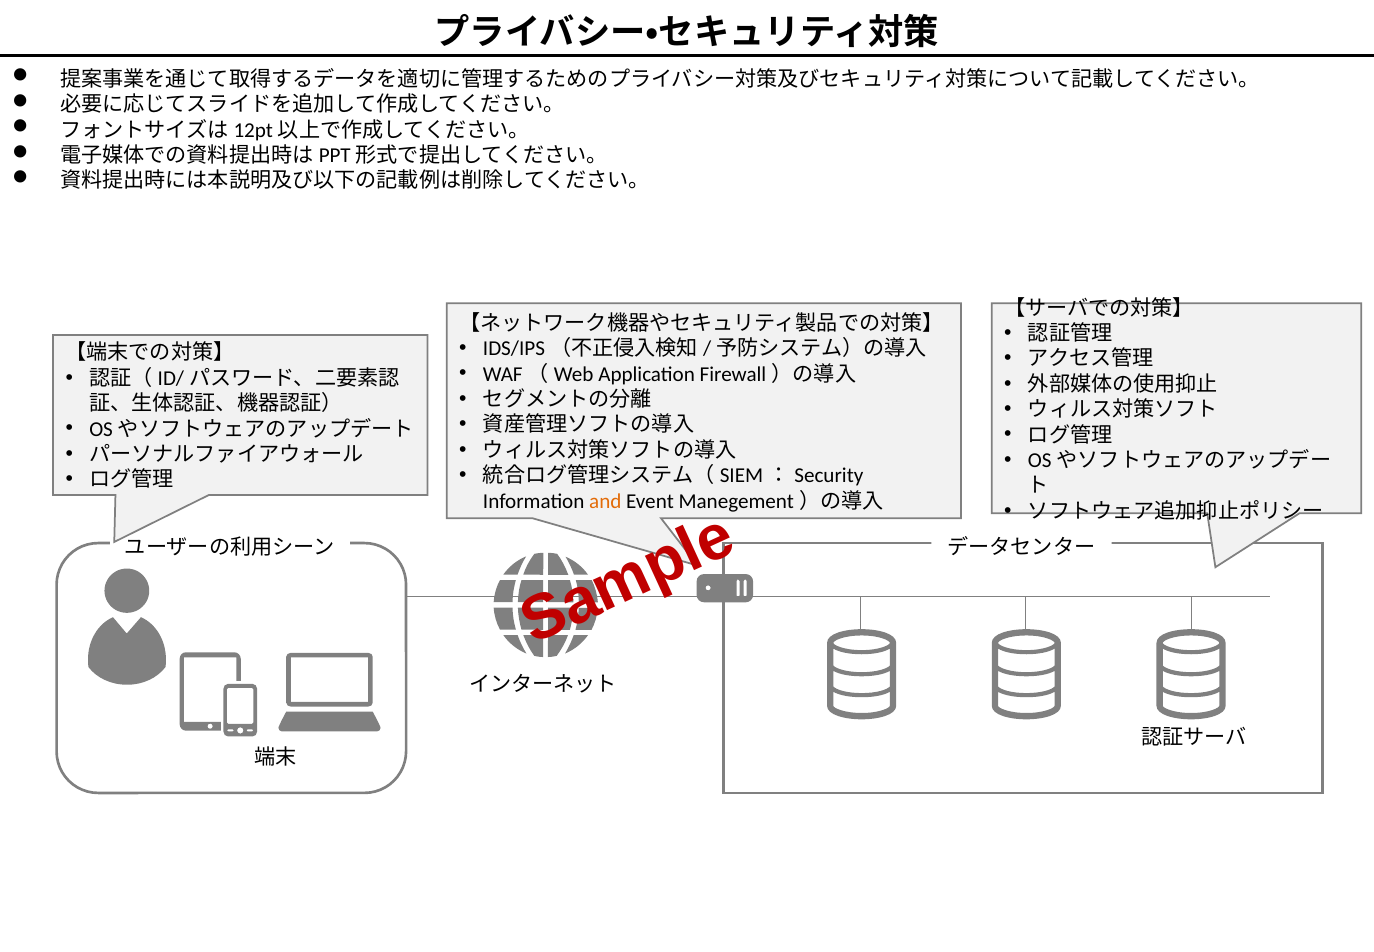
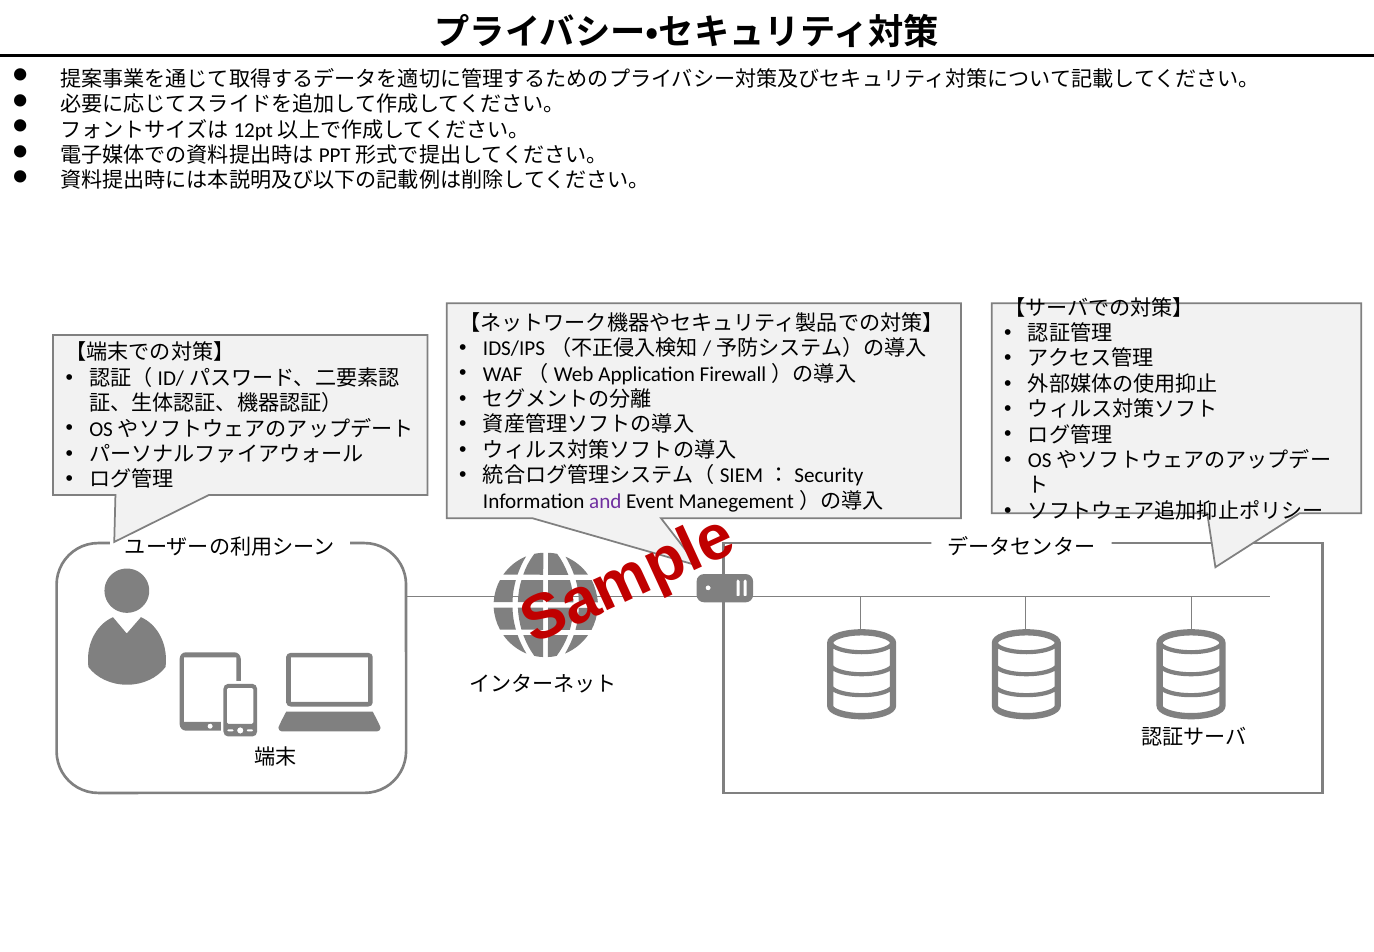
and colour: orange -> purple (605, 501)
